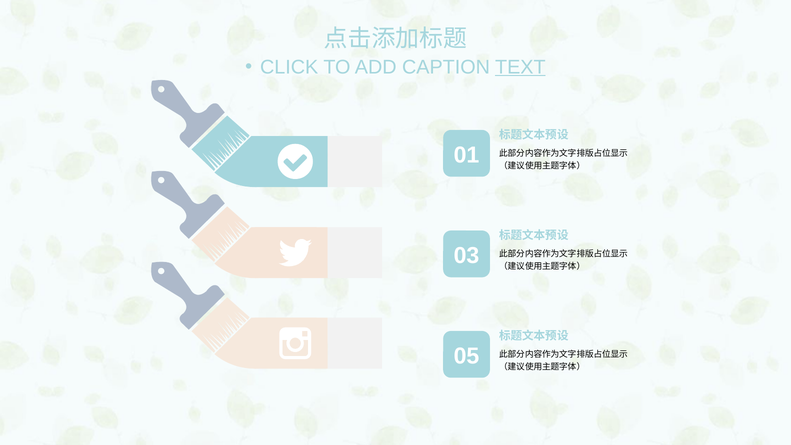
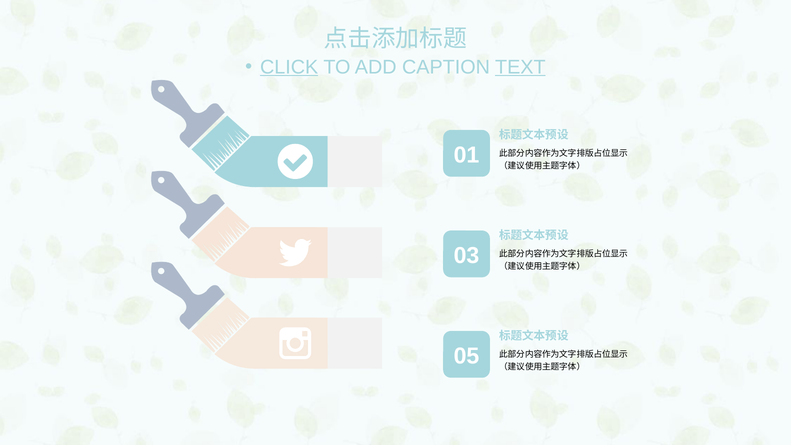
CLICK underline: none -> present (289, 67)
